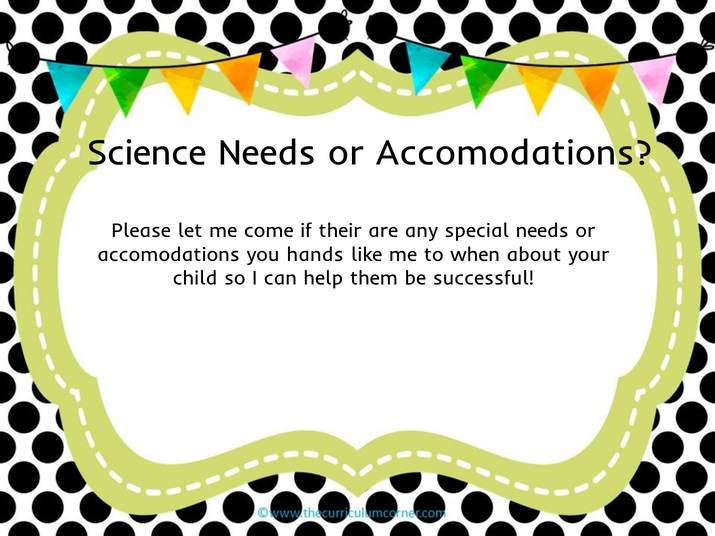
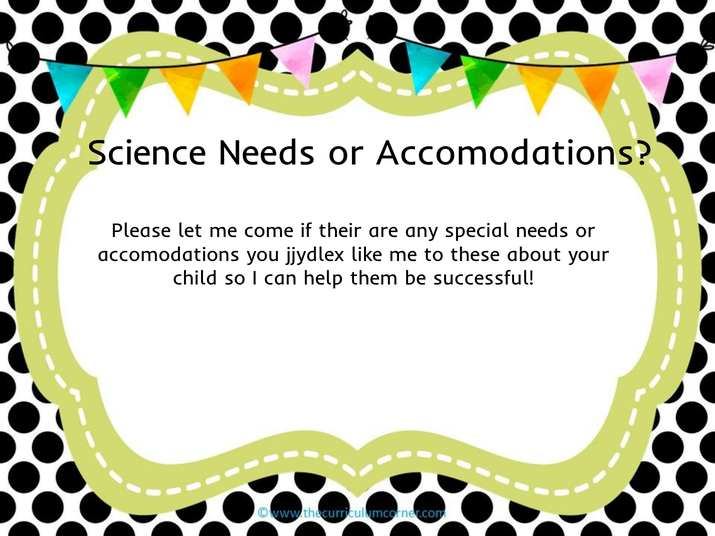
hands: hands -> jjydlex (315, 255)
when: when -> these (475, 255)
